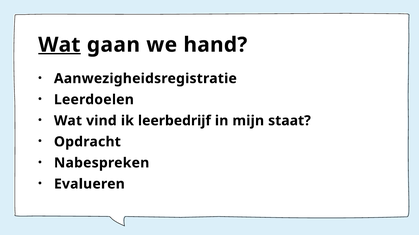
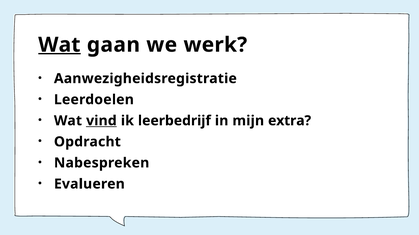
hand: hand -> werk (215, 45)
vind underline: none -> present (101, 121)
staat: staat -> extra (290, 121)
